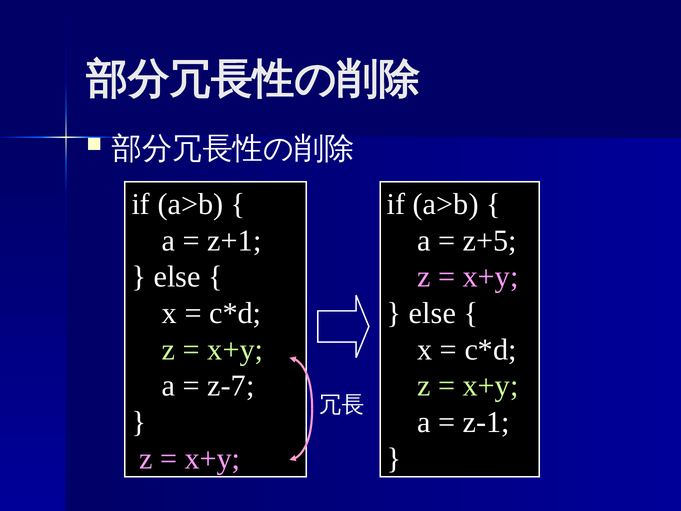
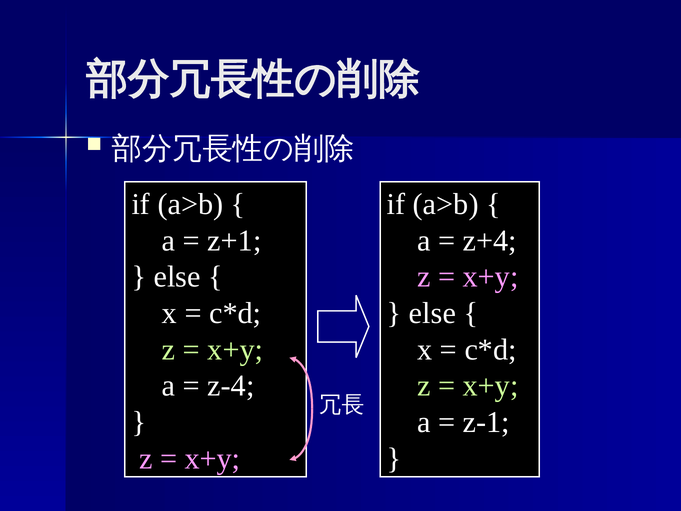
z+5: z+5 -> z+4 (490, 240)
z-7: z-7 -> z-4 (231, 386)
